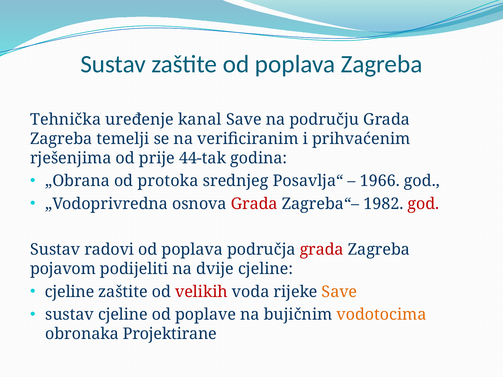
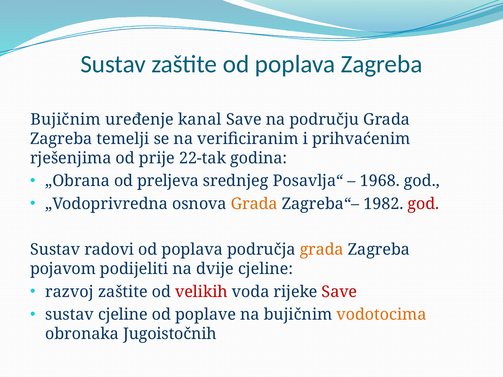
Tehnička: Tehnička -> Bujičnim (66, 120)
44-tak: 44-tak -> 22-tak (203, 158)
protoka: protoka -> preljeva (168, 181)
1966: 1966 -> 1968 (380, 181)
Grada colour: red -> orange (254, 204)
grada colour: red -> orange (322, 250)
cjeline: cjeline -> razvoj (69, 292)
Save colour: orange -> red (339, 292)
Projektirane: Projektirane -> Jugoistočnih (170, 334)
